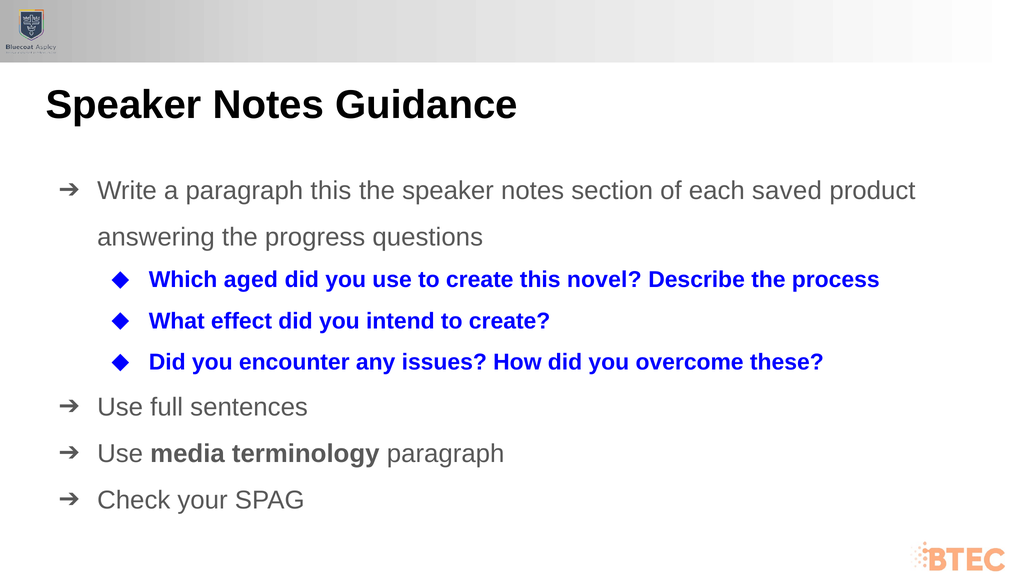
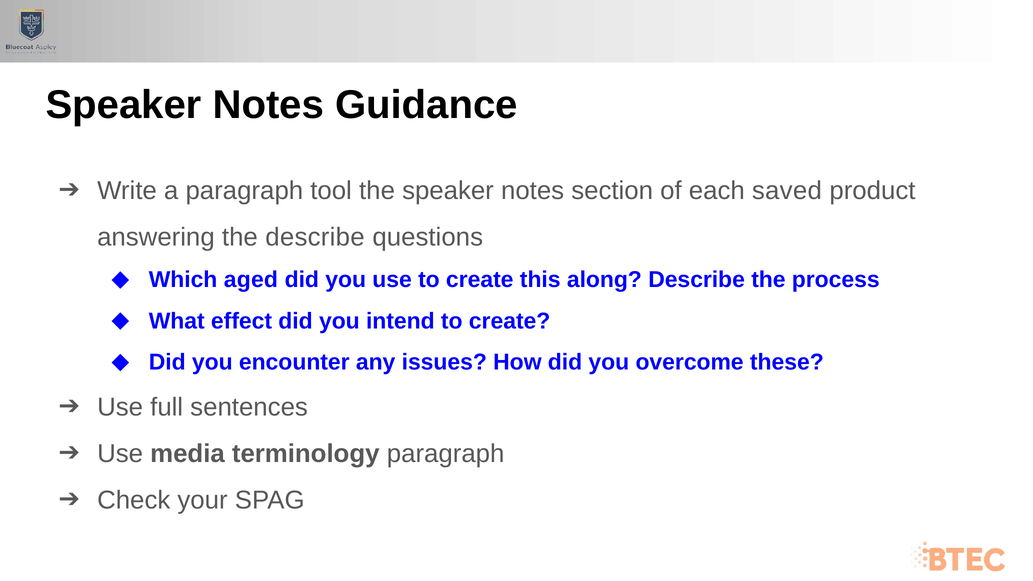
paragraph this: this -> tool (331, 191)
the progress: progress -> describe (315, 237)
novel: novel -> along (604, 280)
